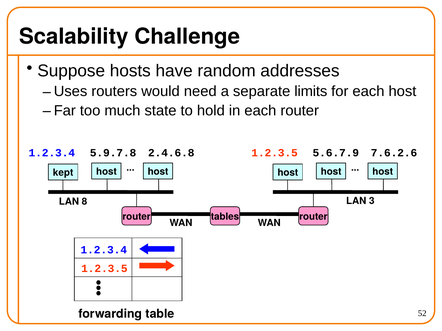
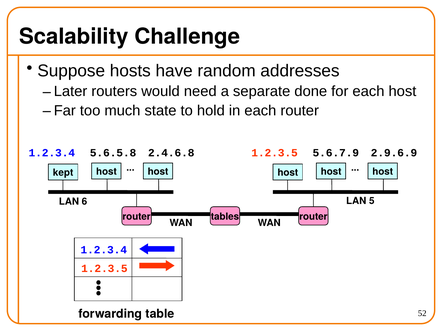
Uses: Uses -> Later (71, 92)
limits: limits -> done (311, 92)
5.9.7.8: 5.9.7.8 -> 5.6.5.8 (113, 153)
7.6.2.6: 7.6.2.6 -> 2.9.6.9 (394, 153)
3: 3 -> 5 (372, 201)
8: 8 -> 6 (84, 202)
